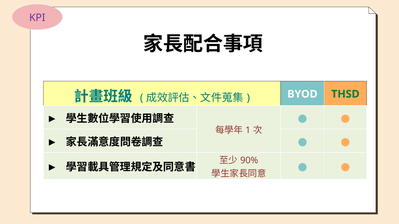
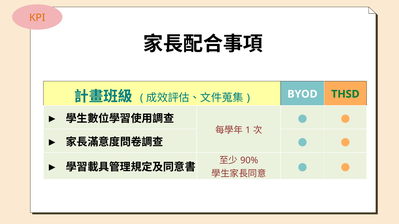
KPI colour: purple -> orange (37, 18)
